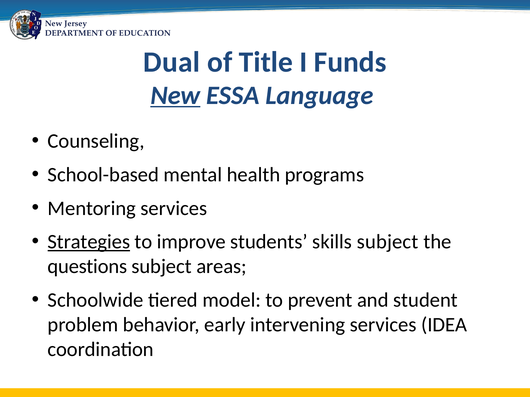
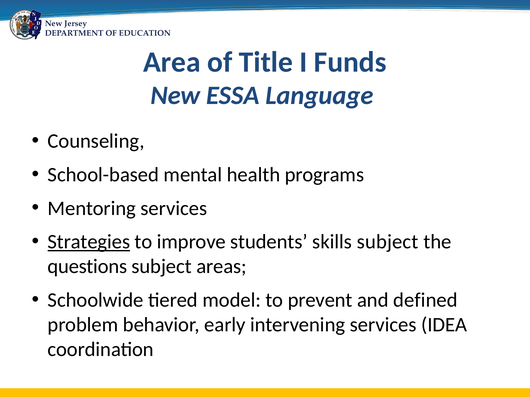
Dual: Dual -> Area (172, 62)
New underline: present -> none (175, 95)
student: student -> defined (425, 300)
